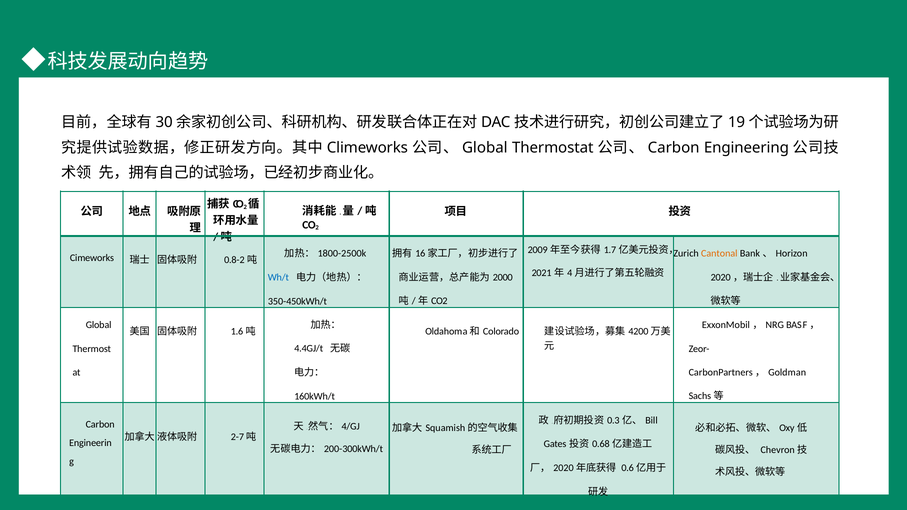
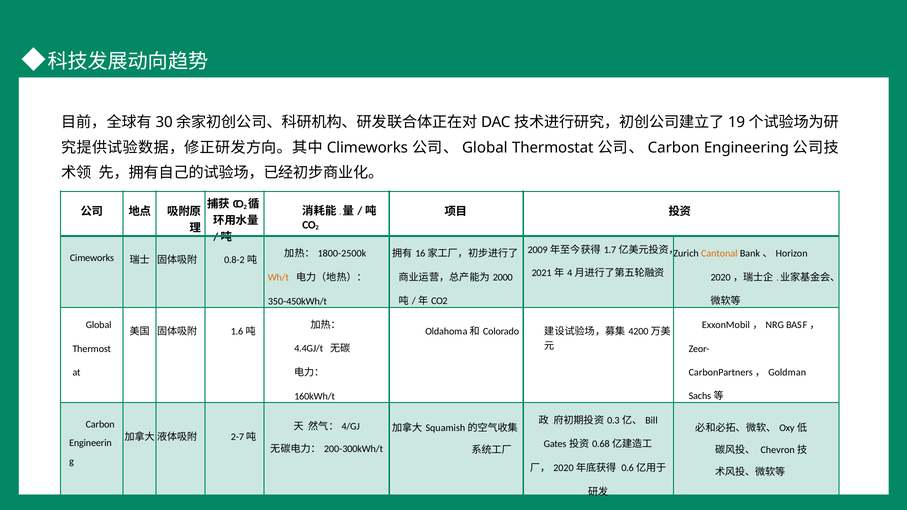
Wh/t colour: blue -> orange (278, 277)
